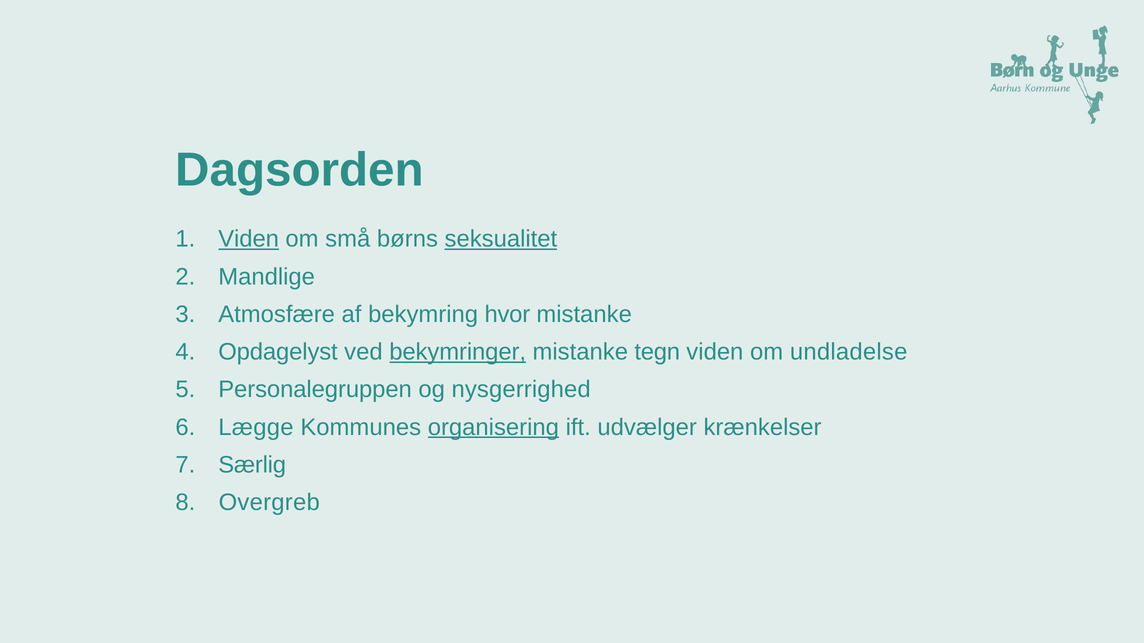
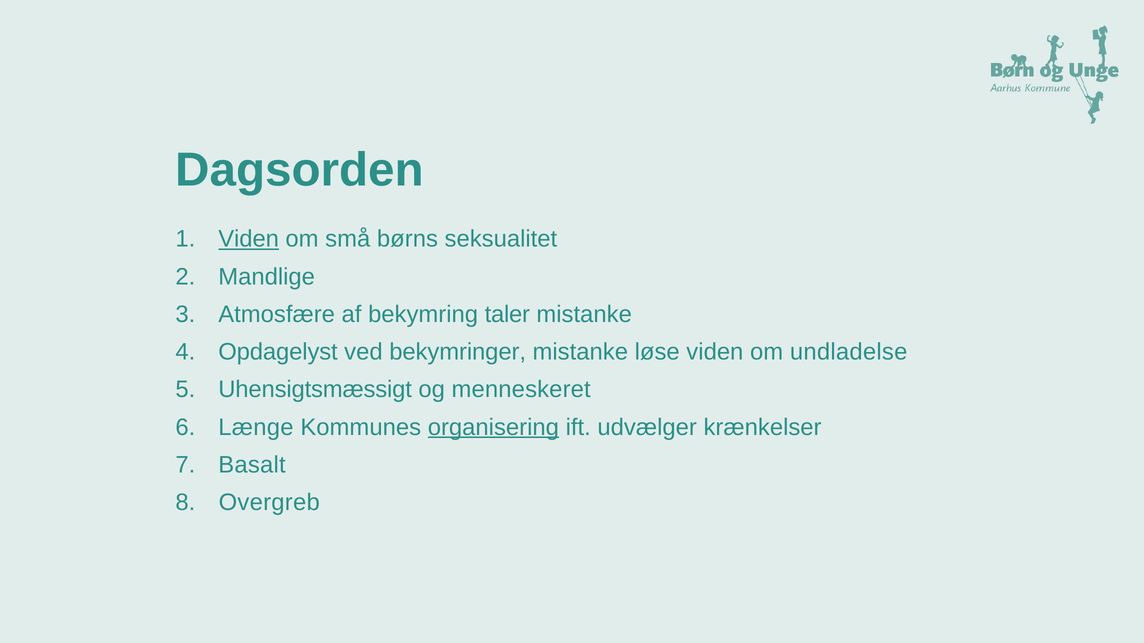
seksualitet underline: present -> none (501, 239)
hvor: hvor -> taler (507, 315)
bekymringer underline: present -> none (458, 352)
tegn: tegn -> løse (657, 352)
Personalegruppen: Personalegruppen -> Uhensigtsmæssigt (315, 390)
nysgerrighed: nysgerrighed -> menneskeret (521, 390)
Lægge: Lægge -> Længe (256, 428)
Særlig: Særlig -> Basalt (252, 465)
